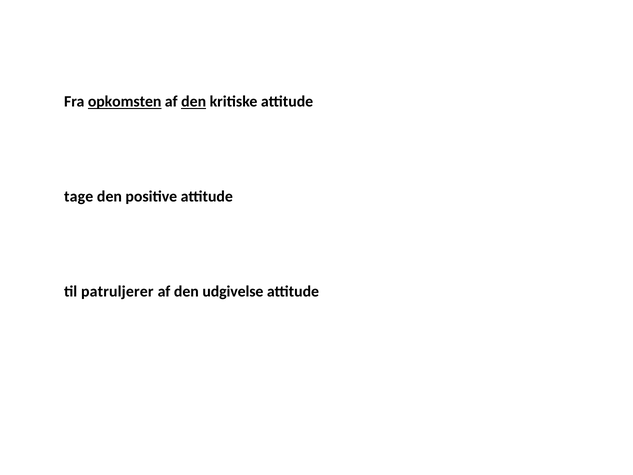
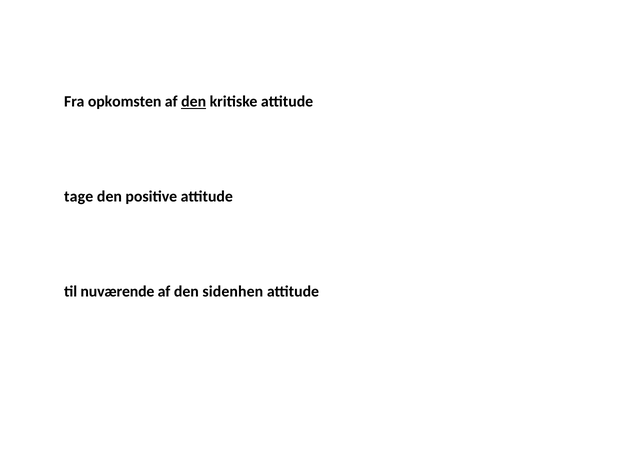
opkomsten underline: present -> none (125, 102)
patruljerer: patruljerer -> nuværende (117, 292)
udgivelse: udgivelse -> sidenhen (233, 292)
